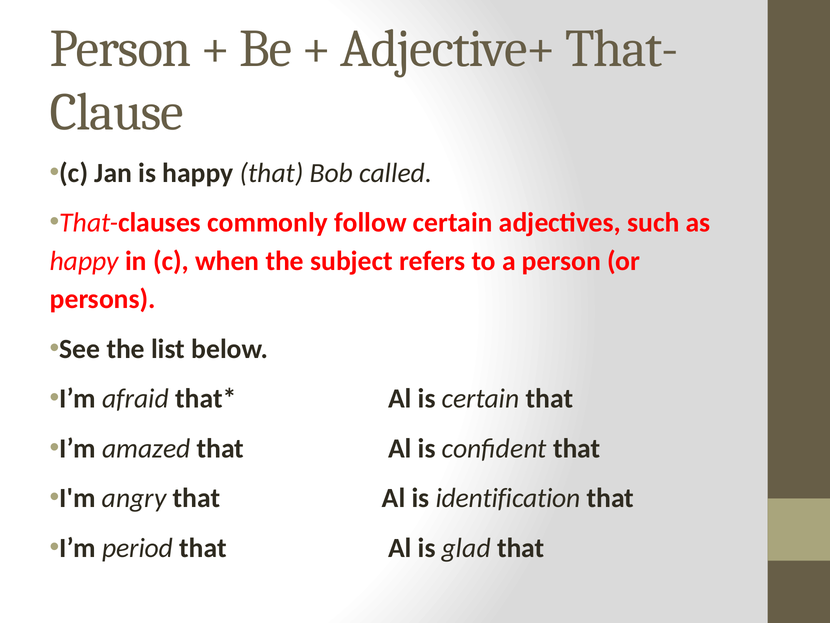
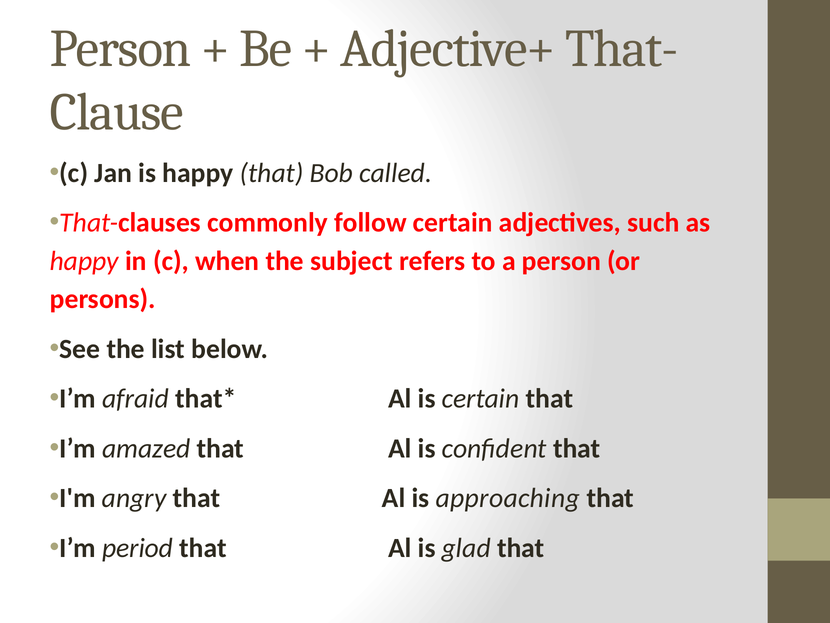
identification: identification -> approaching (508, 498)
